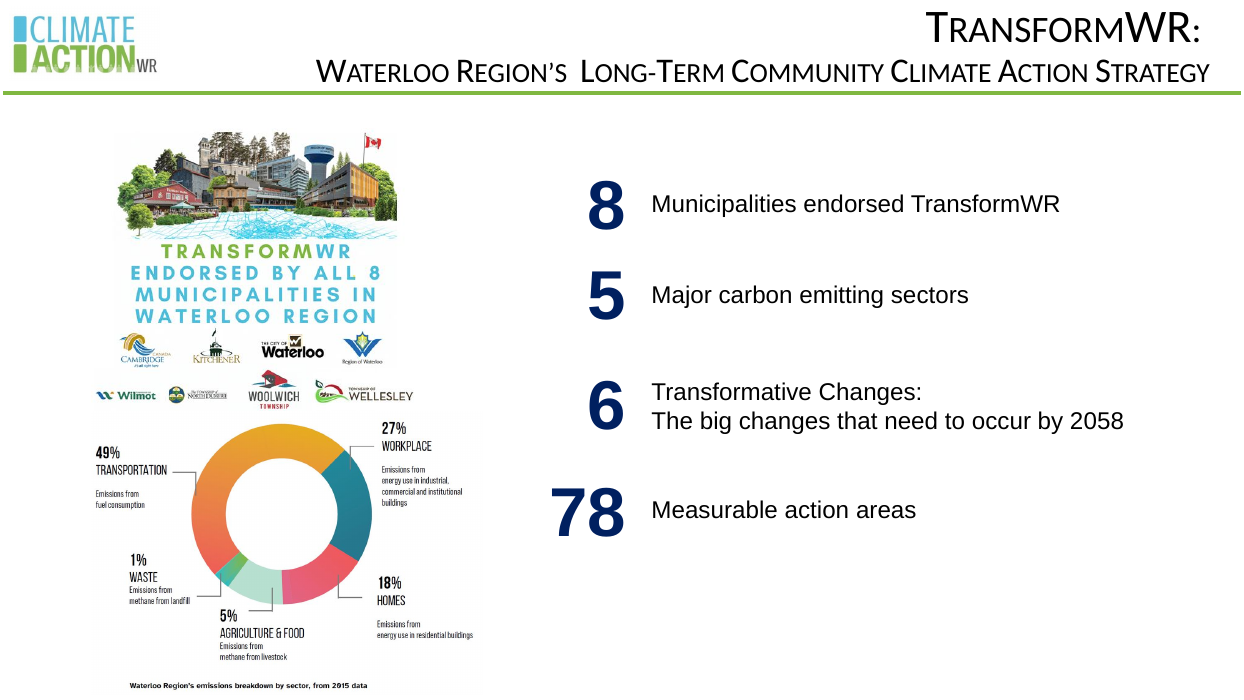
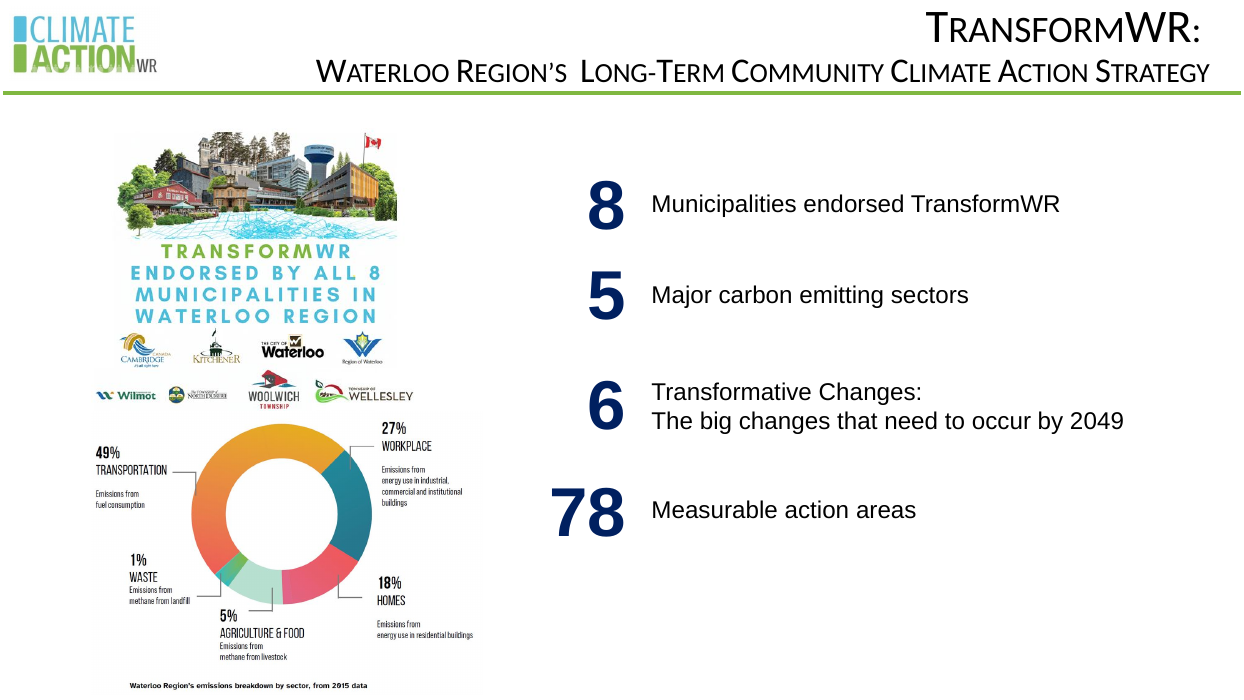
2058: 2058 -> 2049 (1097, 421)
